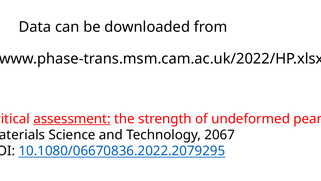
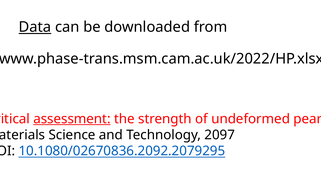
Data underline: none -> present (35, 27)
2067: 2067 -> 2097 (220, 135)
10.1080/06670836.2022.2079295: 10.1080/06670836.2022.2079295 -> 10.1080/02670836.2092.2079295 (122, 151)
